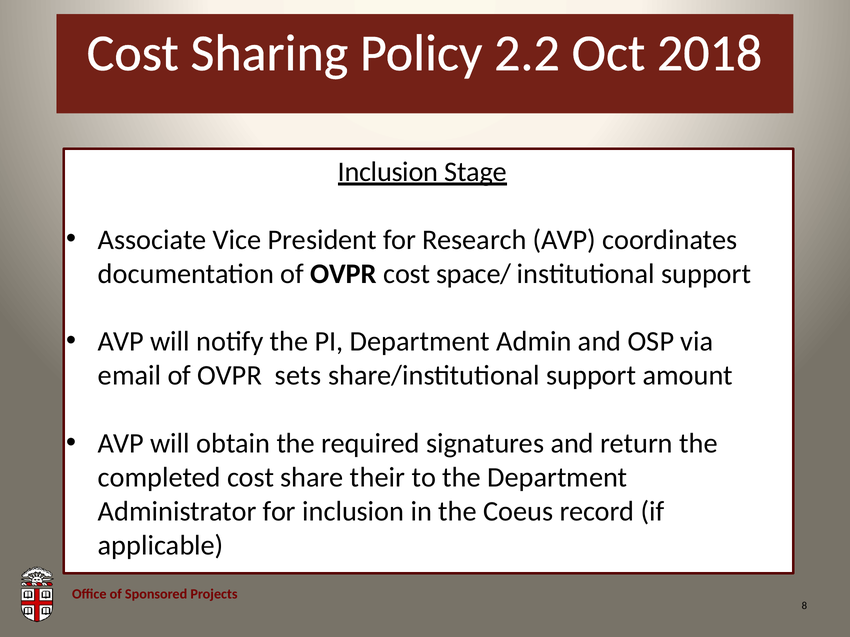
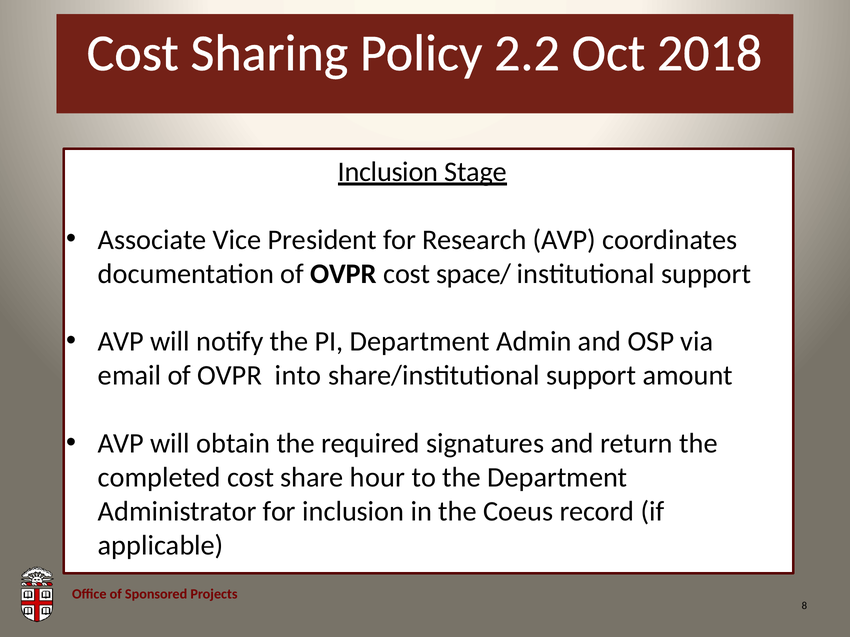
sets: sets -> into (298, 376)
their: their -> hour (378, 478)
